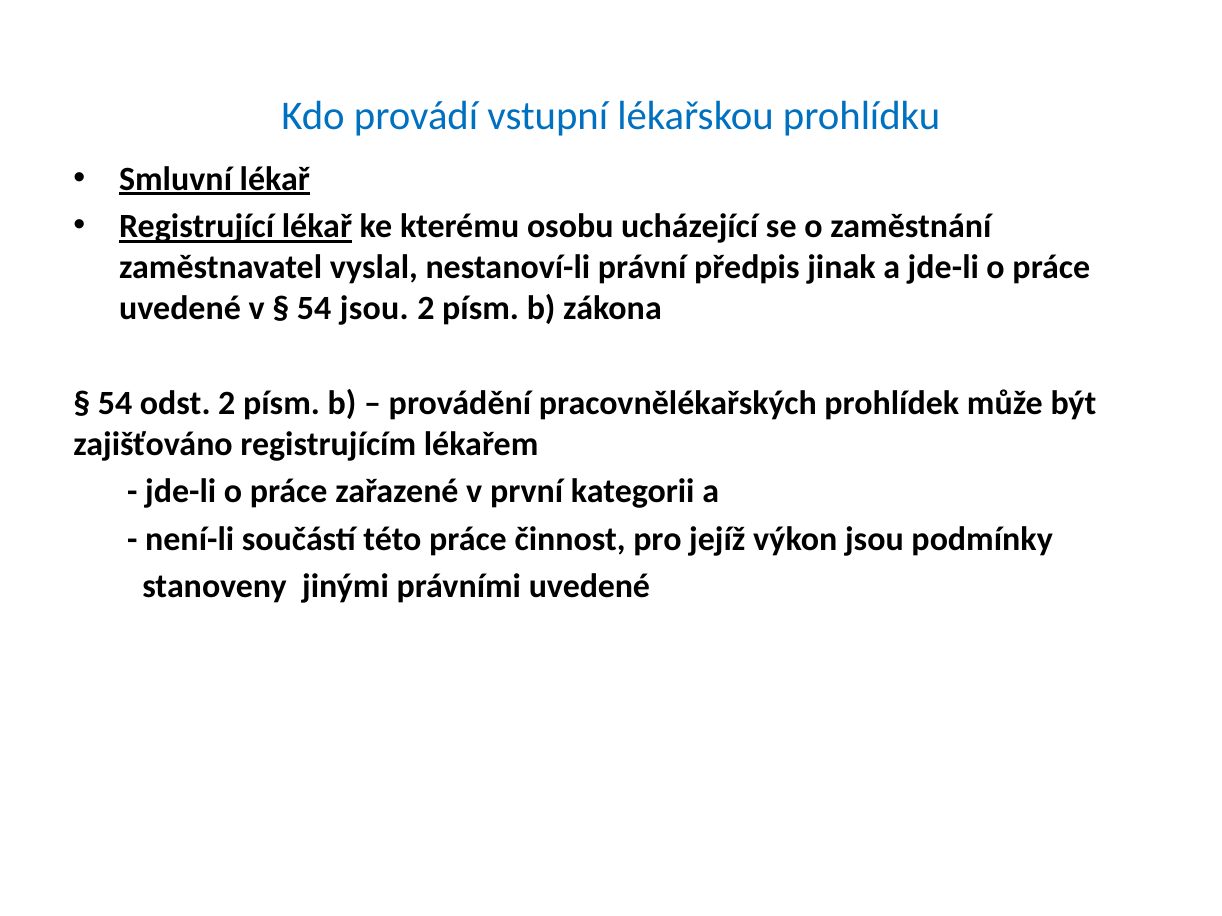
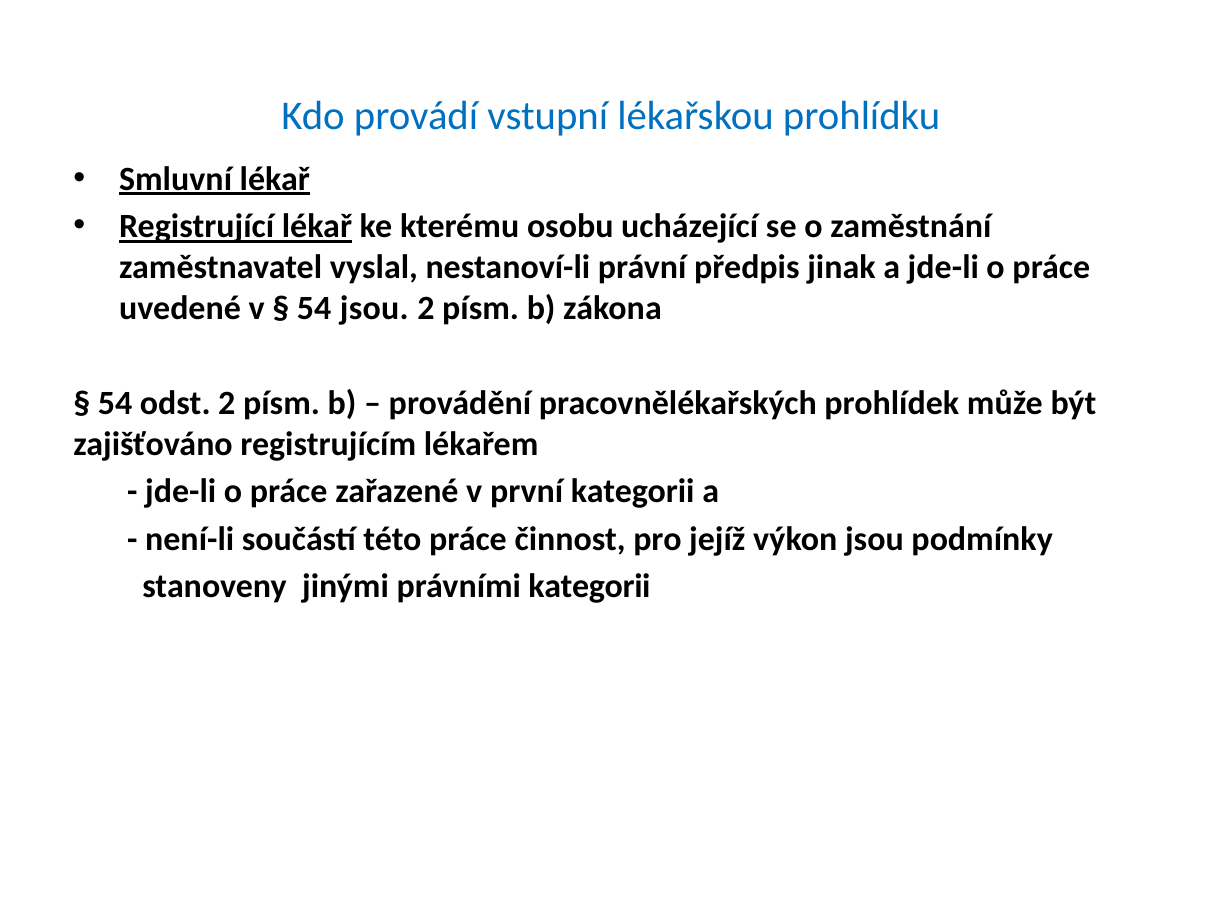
právními uvedené: uvedené -> kategorii (589, 587)
